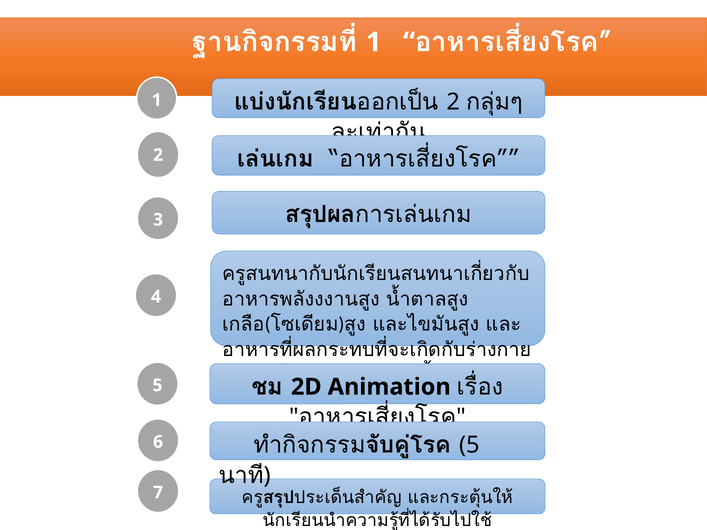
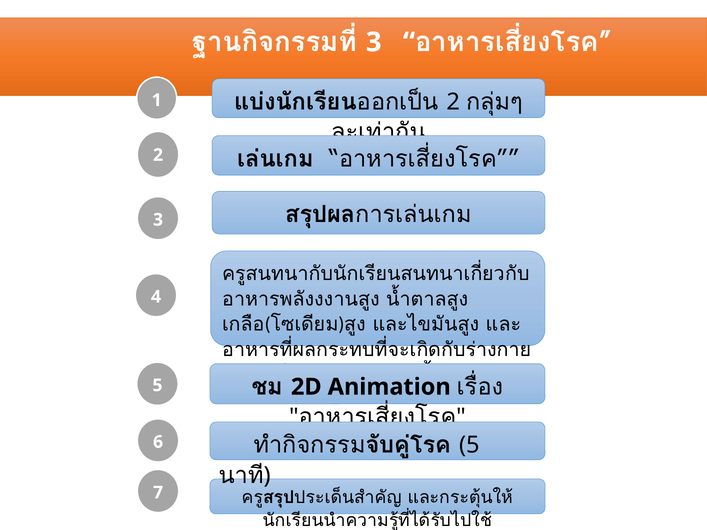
1: 1 -> 3 (374, 42)
